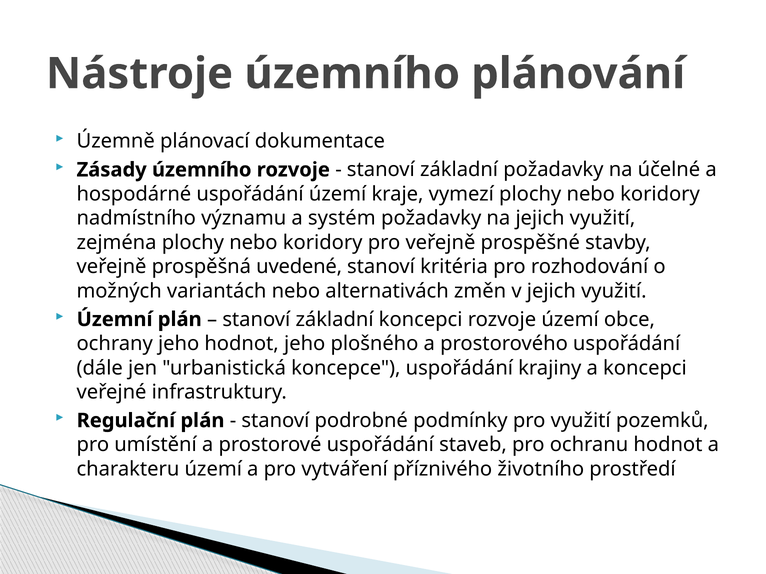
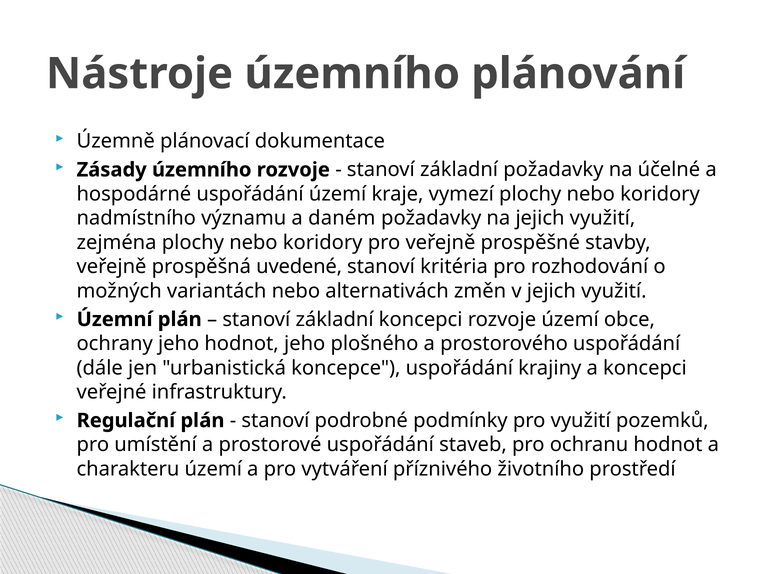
systém: systém -> daném (342, 218)
